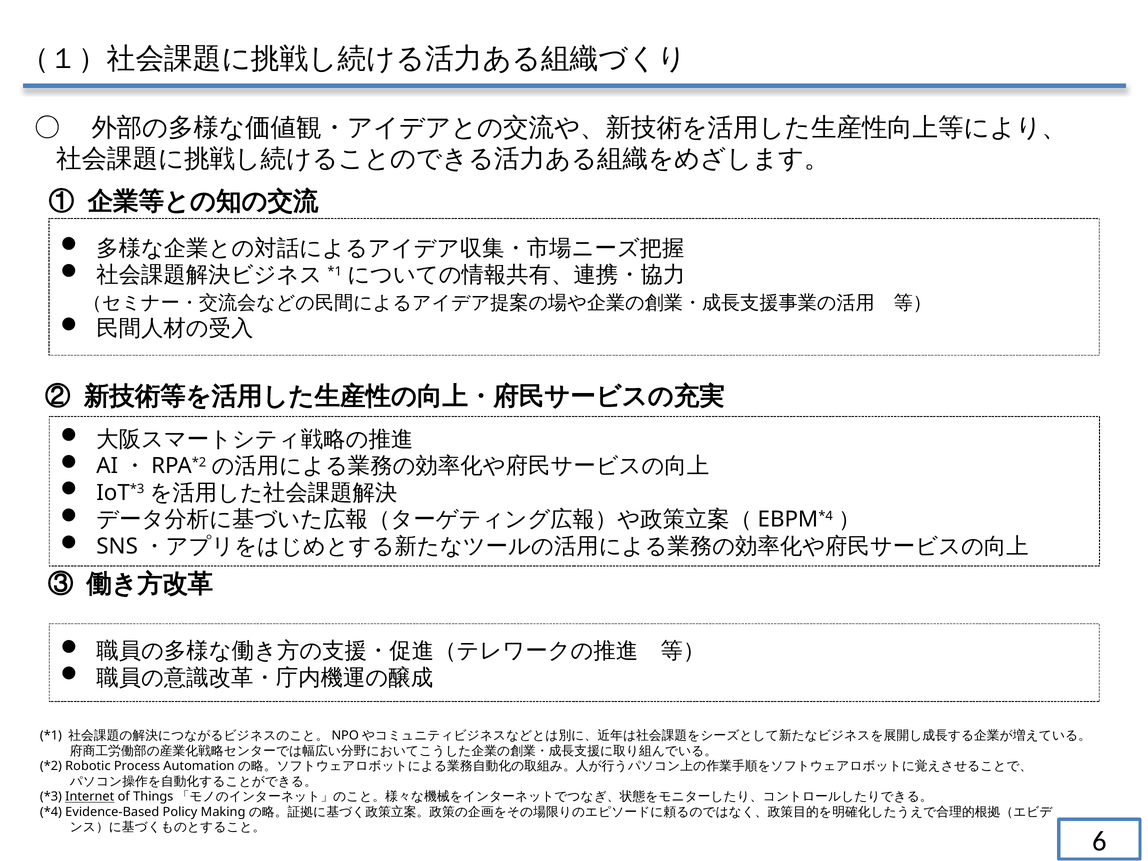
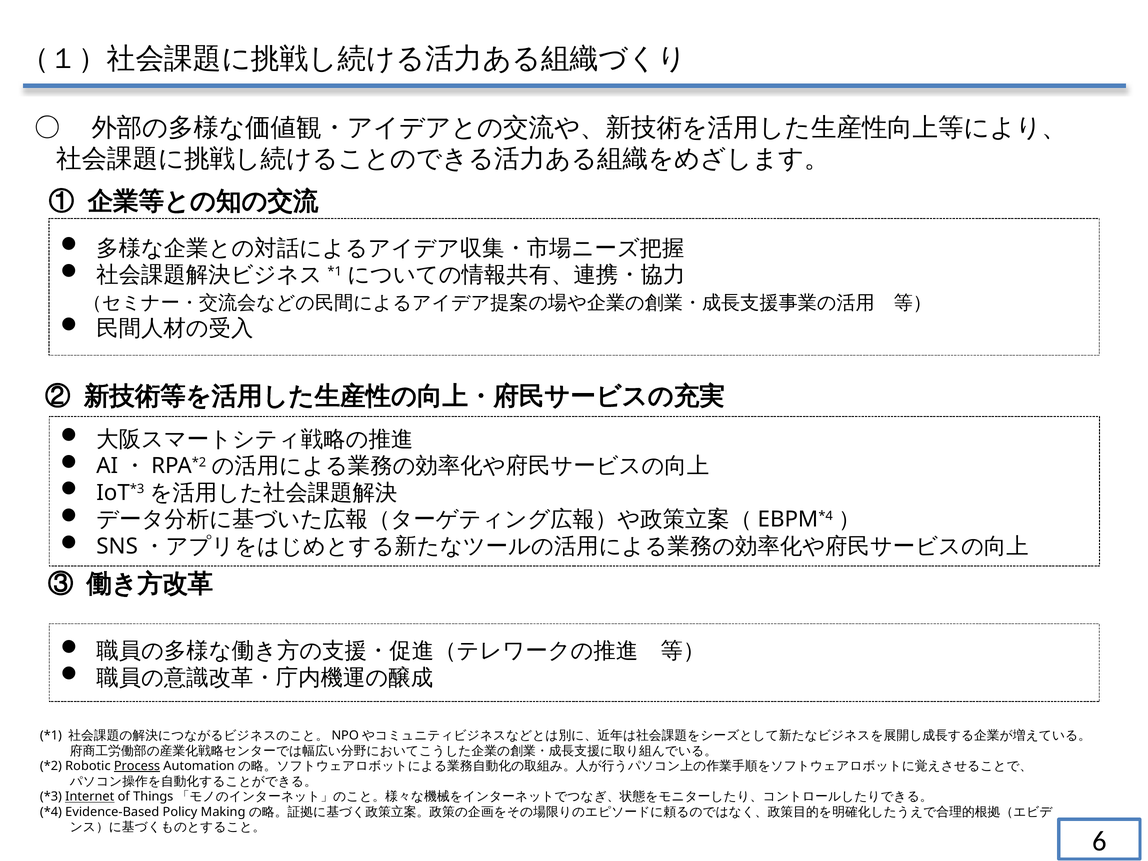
Process underline: none -> present (137, 766)
